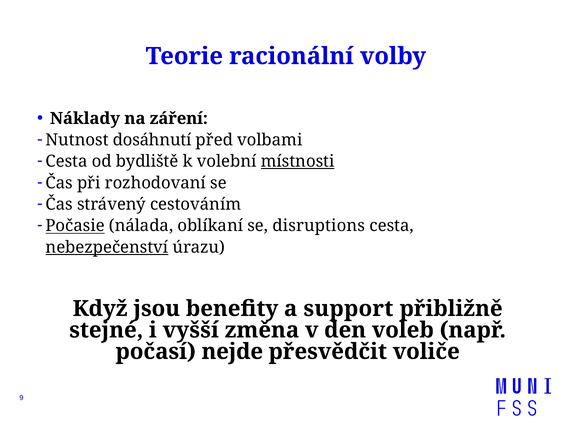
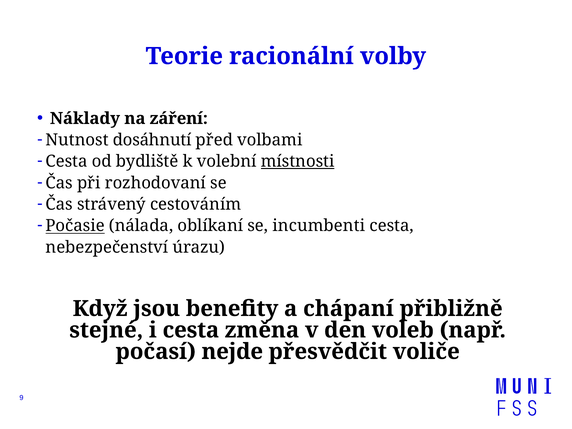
disruptions: disruptions -> incumbenti (319, 226)
nebezpečenství underline: present -> none (107, 247)
support: support -> chápaní (348, 309)
i vyšší: vyšší -> cesta (191, 330)
